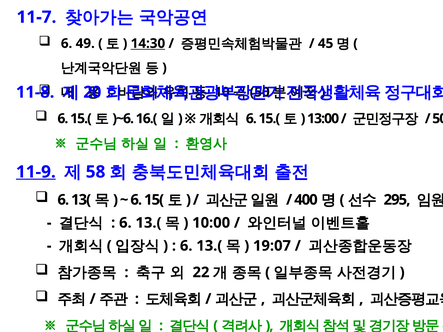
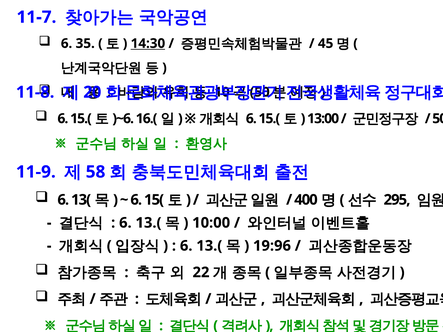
49: 49 -> 35 (85, 43)
11-9 underline: present -> none (36, 172)
19:07: 19:07 -> 19:96 (272, 246)
